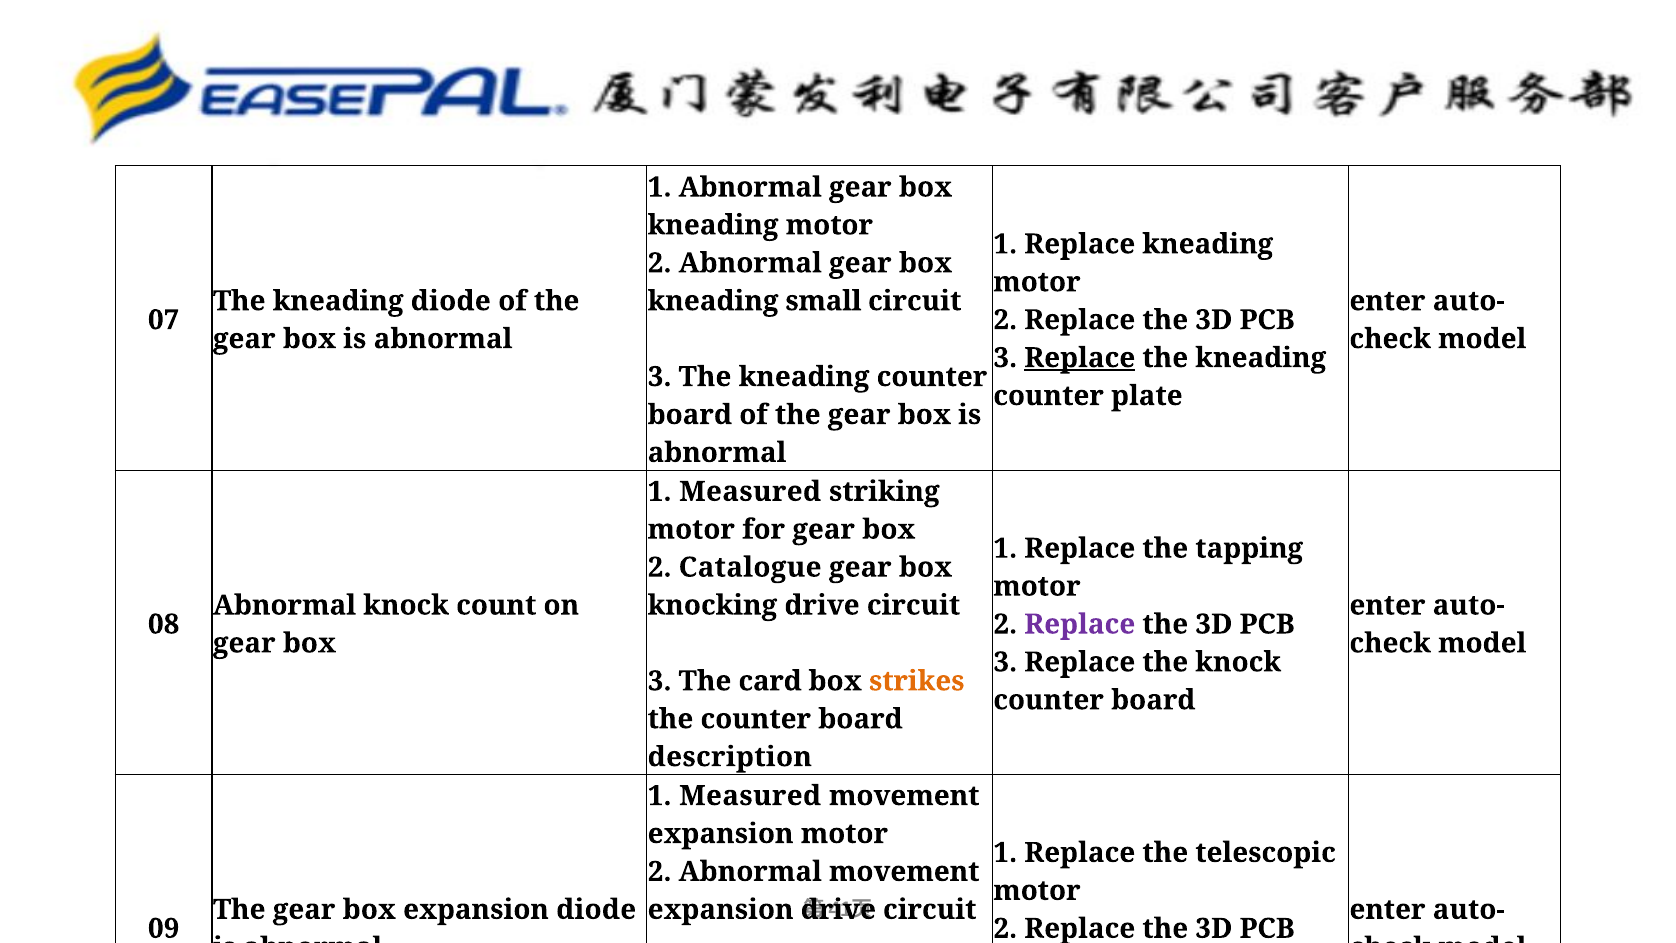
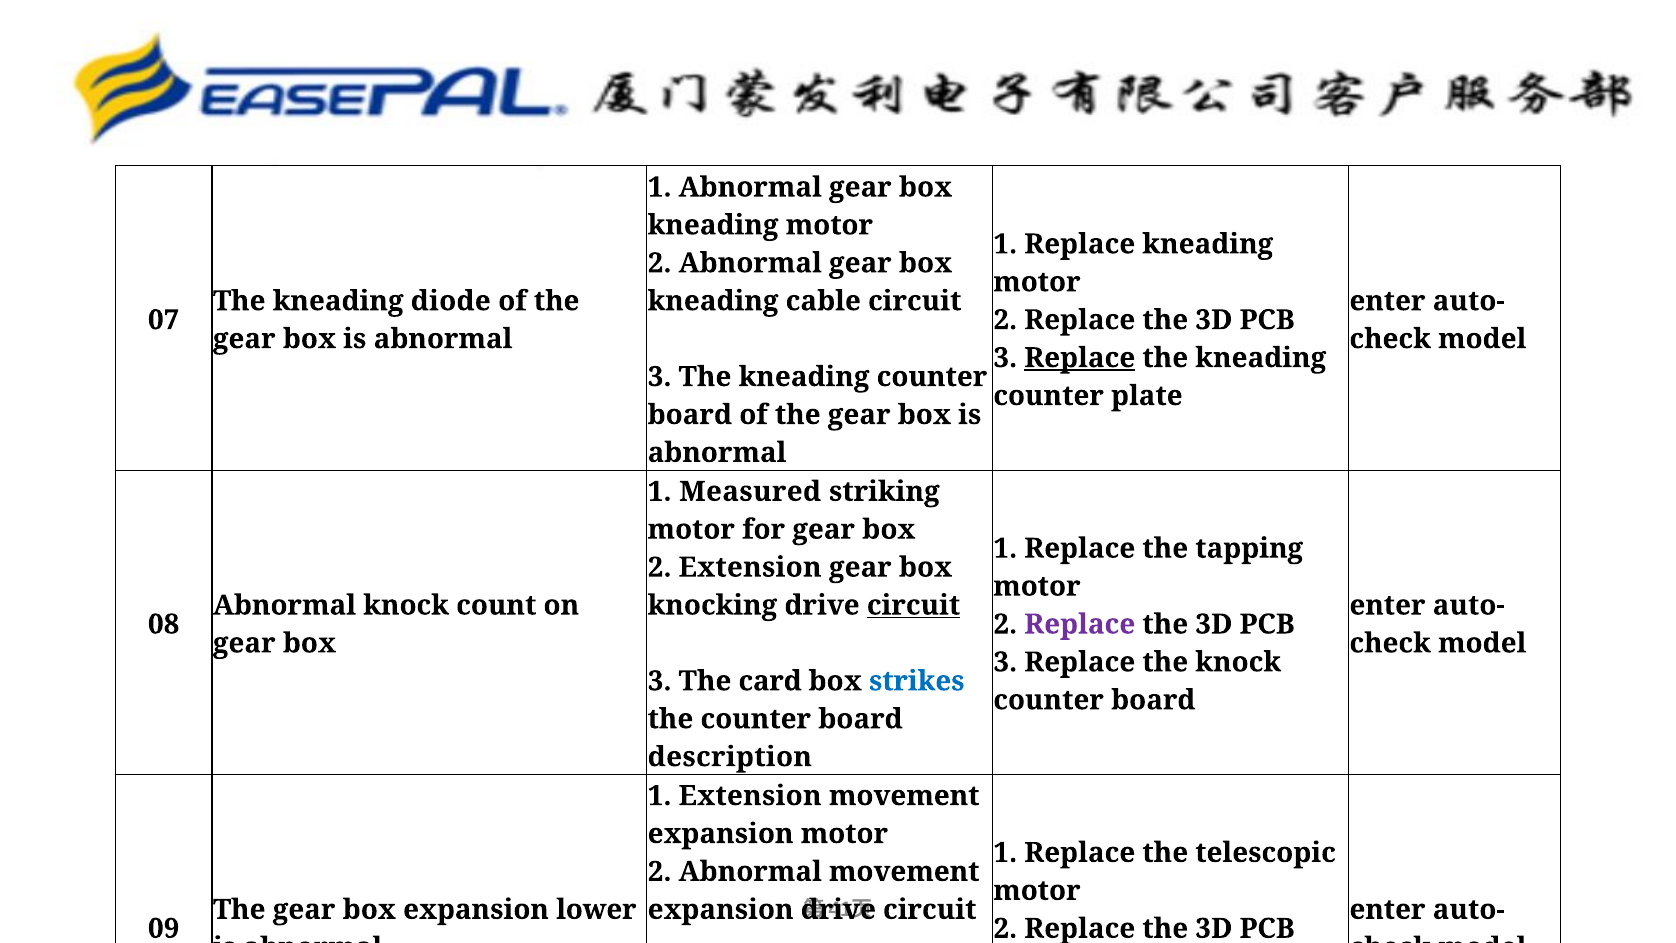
small: small -> cable (823, 301)
2 Catalogue: Catalogue -> Extension (750, 567)
circuit underline: none -> present (914, 605)
strikes colour: orange -> blue (917, 681)
Measured: Measured -> Extension (750, 796)
expansion diode: diode -> lower (596, 909)
